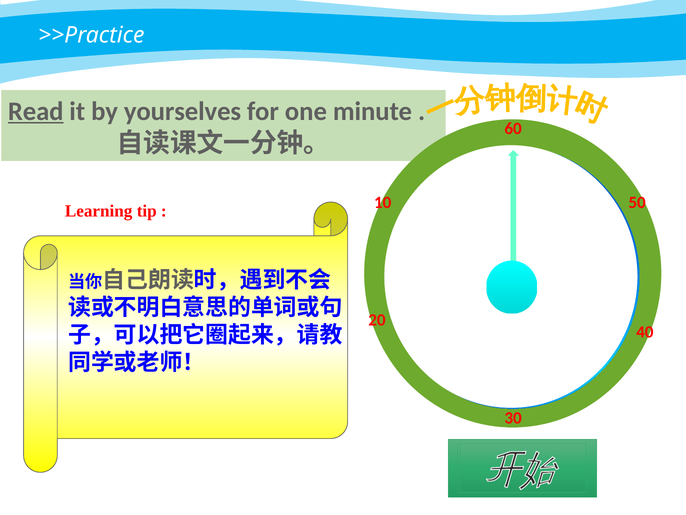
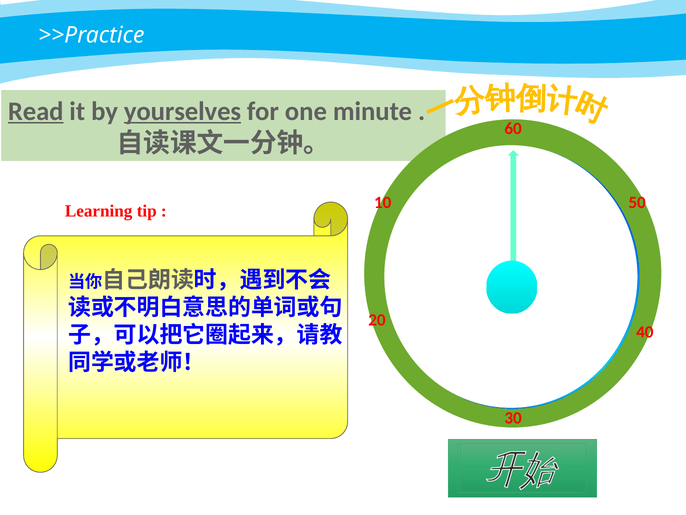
yourselves underline: none -> present (183, 111)
